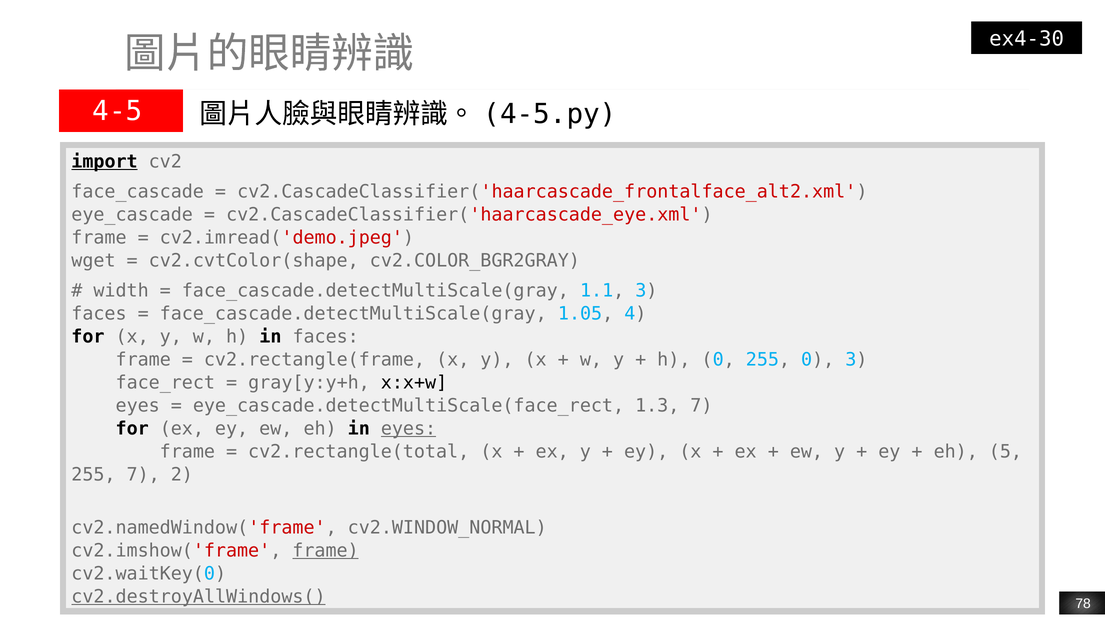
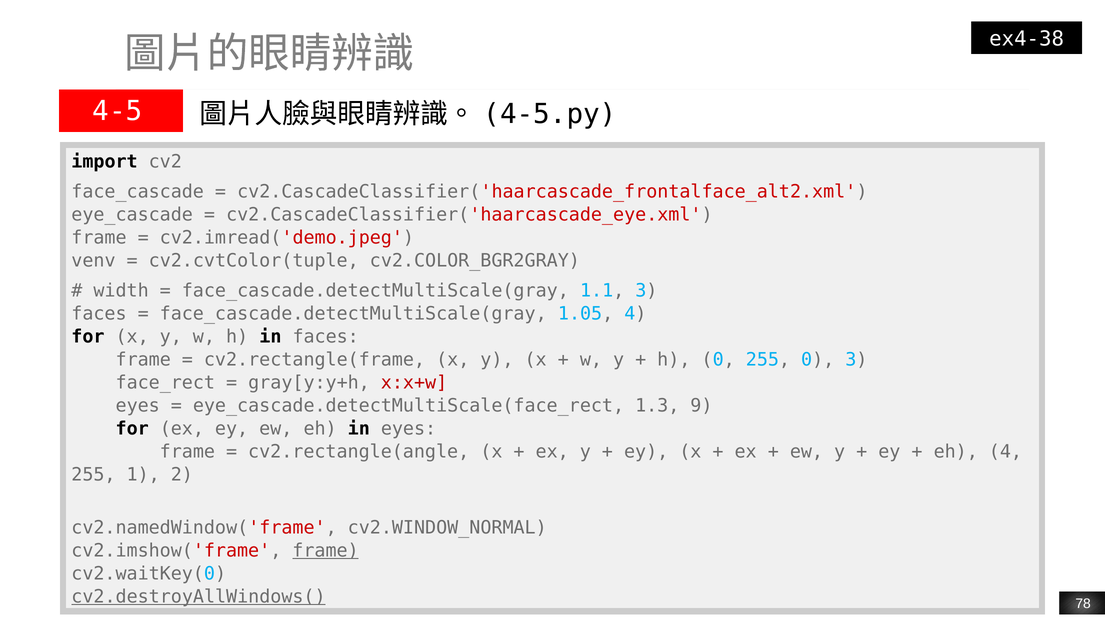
ex4-30: ex4-30 -> ex4-38 (1027, 39)
import underline: present -> none (105, 162)
wget: wget -> venv (93, 261)
cv2.cvtColor(shape: cv2.cvtColor(shape -> cv2.cvtColor(tuple (254, 261)
x:x+w colour: black -> red (414, 383)
1.3 7: 7 -> 9 (701, 406)
eyes underline: present -> none (409, 429)
cv2.rectangle(total: cv2.rectangle(total -> cv2.rectangle(angle (359, 452)
eh 5: 5 -> 4 (1005, 452)
255 7: 7 -> 1 (143, 475)
